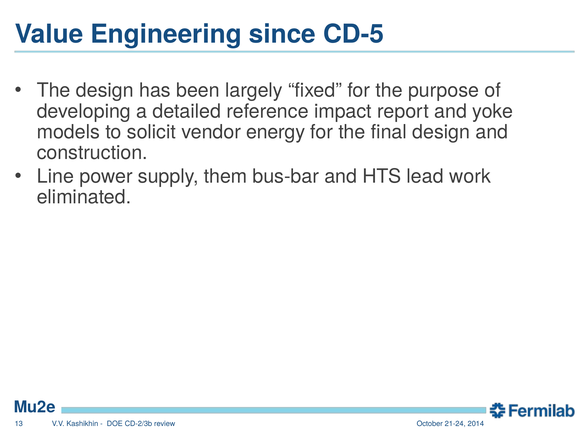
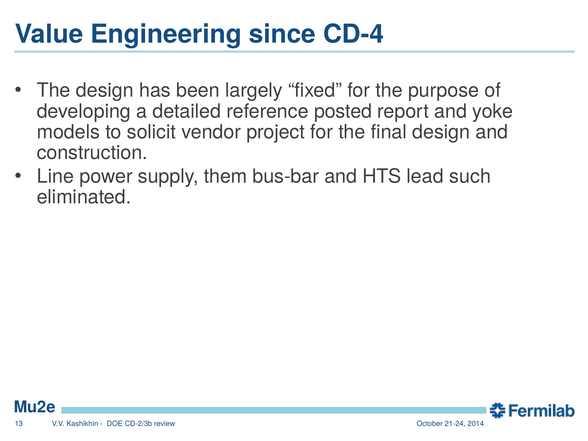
CD-5: CD-5 -> CD-4 (354, 34)
impact: impact -> posted (343, 111)
energy: energy -> project (276, 132)
work: work -> such (470, 176)
